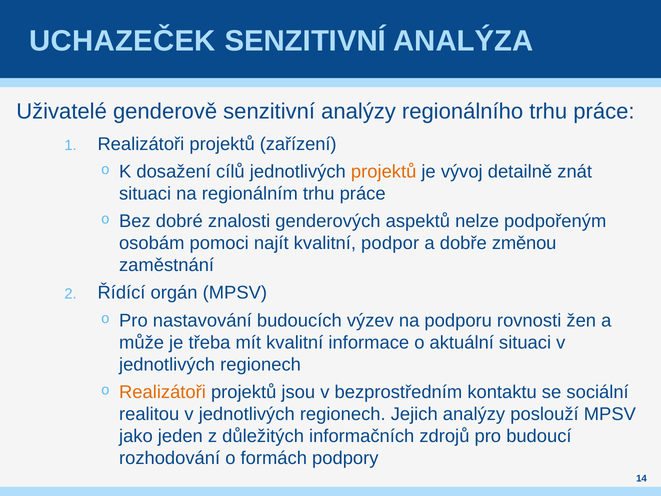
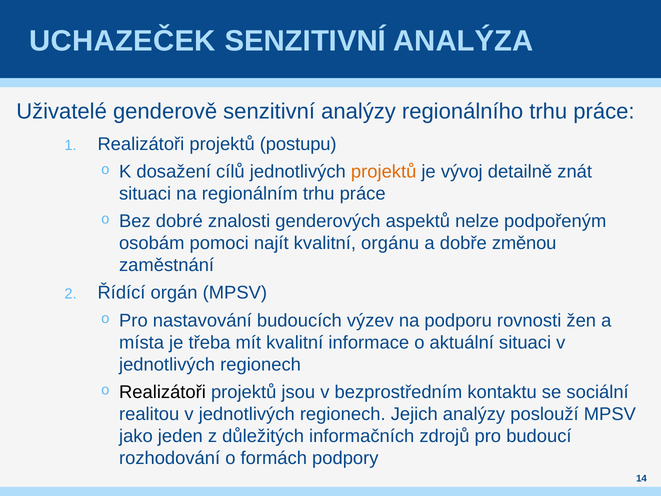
zařízení: zařízení -> postupu (298, 144)
podpor: podpor -> orgánu (390, 243)
může: může -> místa (142, 342)
Realizátoři colour: orange -> black (162, 392)
